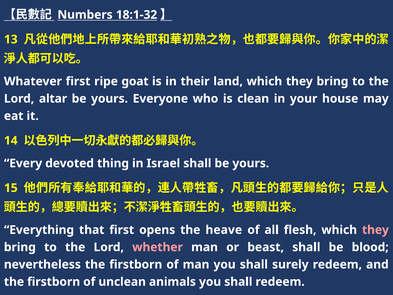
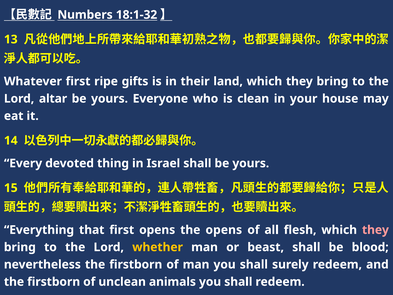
goat: goat -> gifts (135, 81)
the heave: heave -> opens (224, 230)
whether colour: pink -> yellow (158, 247)
